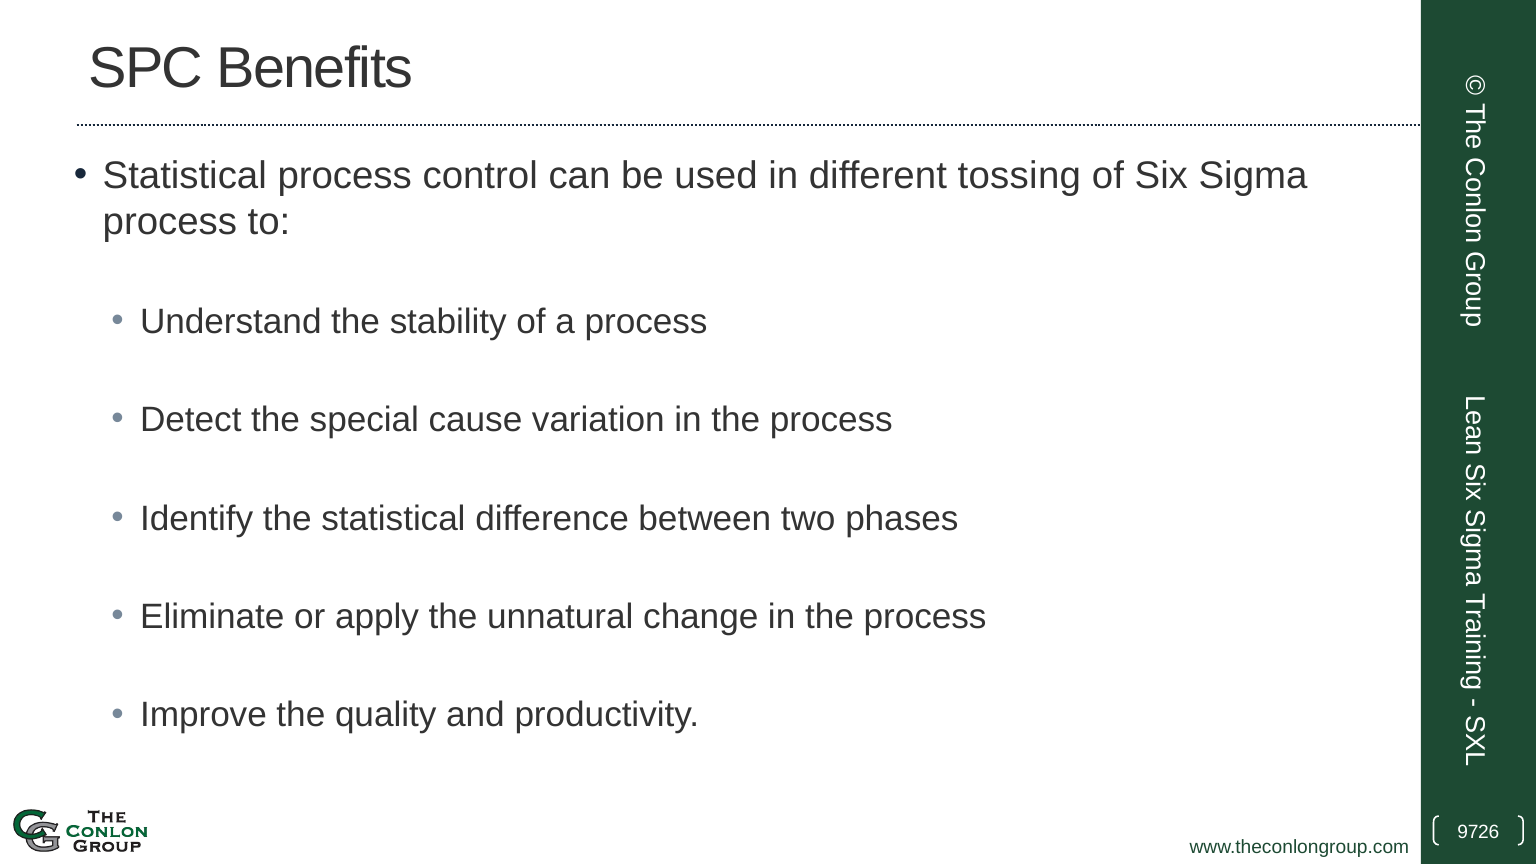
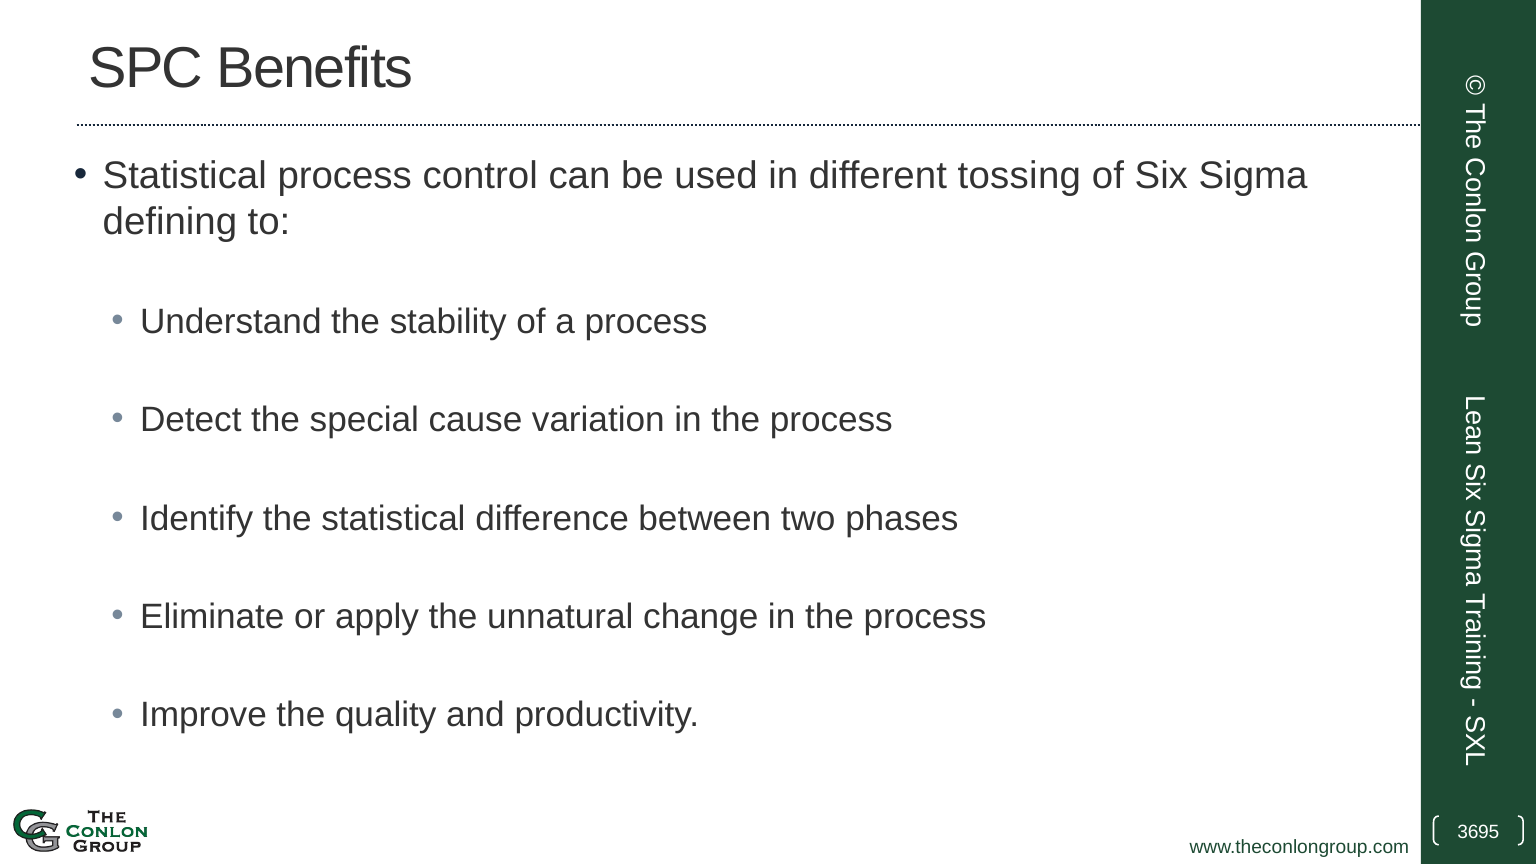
process: process -> defining (170, 222)
9726: 9726 -> 3695 (1478, 832)
